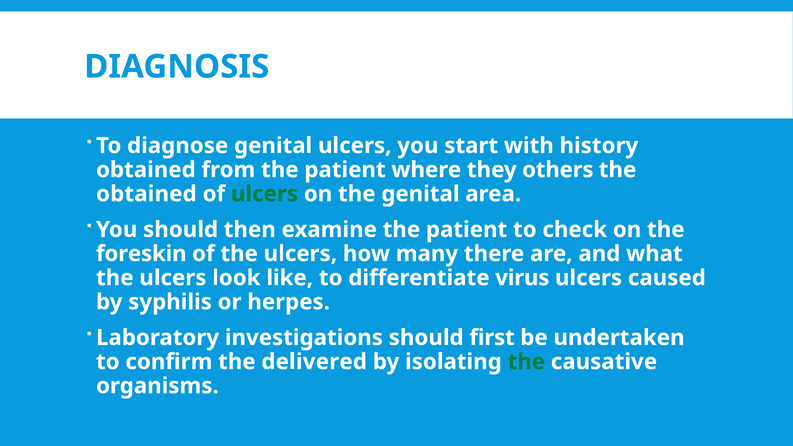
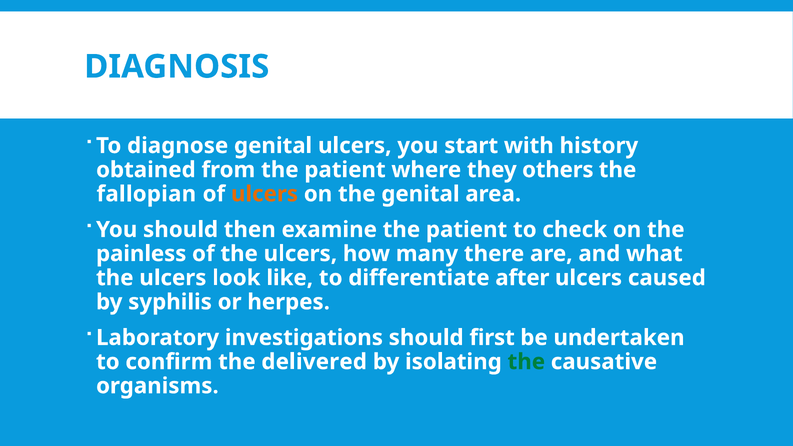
obtained: obtained -> fallopian (146, 194)
ulcers colour: green -> orange (264, 194)
foreskin: foreskin -> painless (141, 254)
virus: virus -> after (522, 278)
